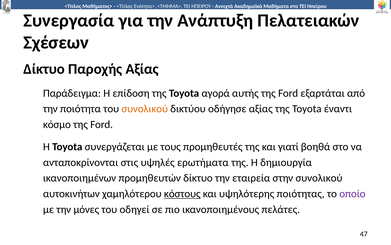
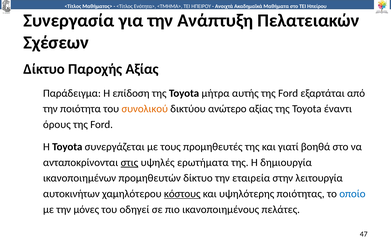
αγορά: αγορά -> μήτρα (216, 93)
οδήγησε: οδήγησε -> ανώτερο (227, 109)
κόσμο: κόσμο -> όρους (57, 124)
στις underline: none -> present (129, 162)
στην συνολικού: συνολικού -> λειτουργία (319, 178)
οποίο colour: purple -> blue (352, 193)
